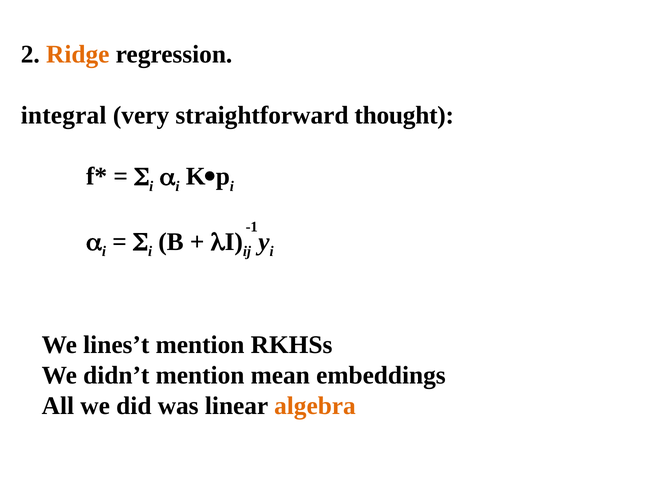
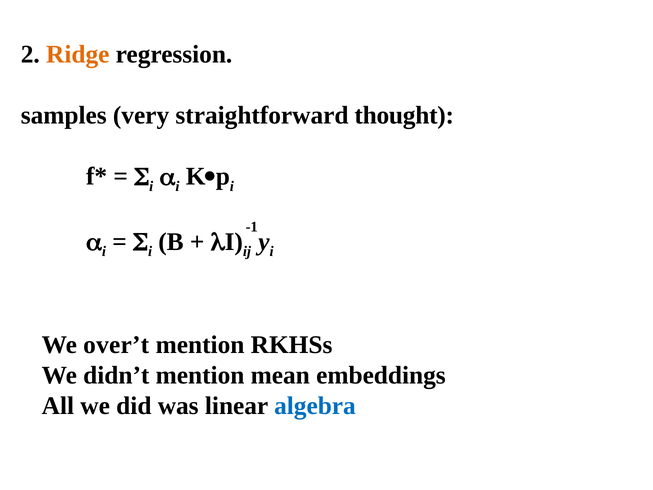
integral: integral -> samples (64, 115)
lines’t: lines’t -> over’t (116, 345)
algebra colour: orange -> blue (315, 406)
